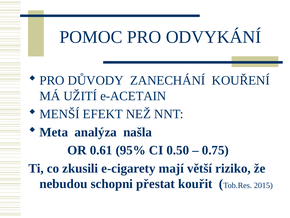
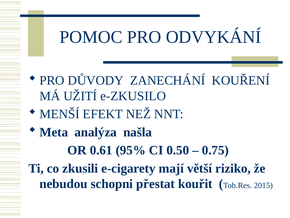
e-ACETAIN: e-ACETAIN -> e-ZKUSILO (133, 96)
